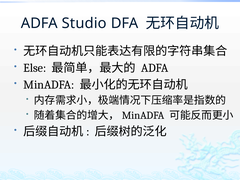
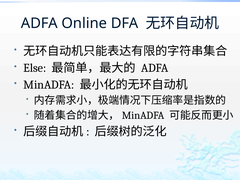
Studio: Studio -> Online (84, 23)
